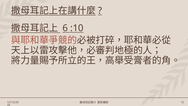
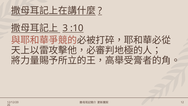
6: 6 -> 3 (65, 28)
